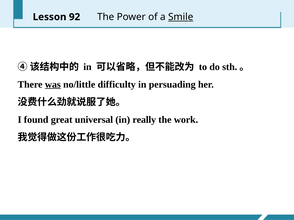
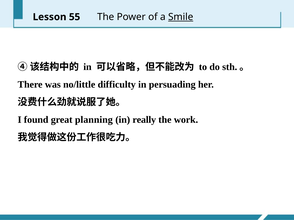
92: 92 -> 55 (75, 17)
was underline: present -> none (53, 85)
universal: universal -> planning (94, 120)
